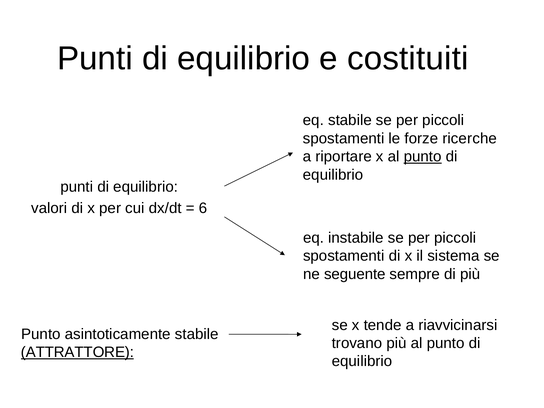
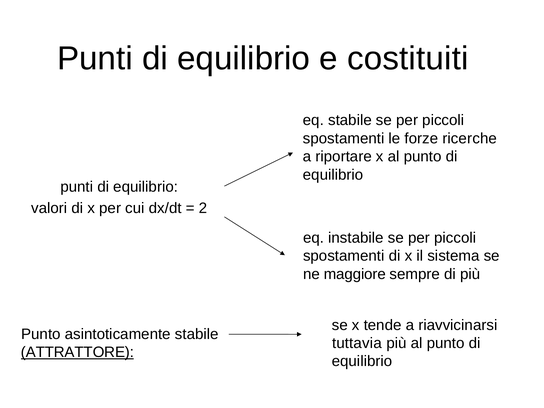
punto underline: present -> none (423, 157)
6: 6 -> 2 (203, 208)
seguente: seguente -> maggiore (355, 274)
trovano: trovano -> tuttavia (357, 343)
